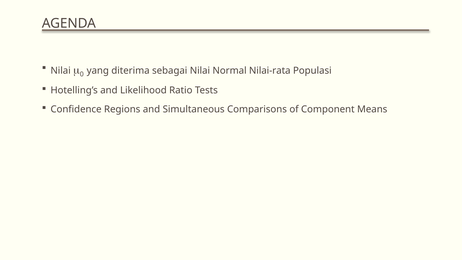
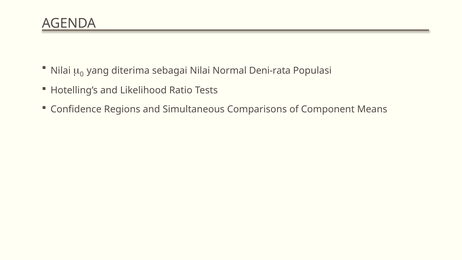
Nilai-rata: Nilai-rata -> Deni-rata (270, 71)
